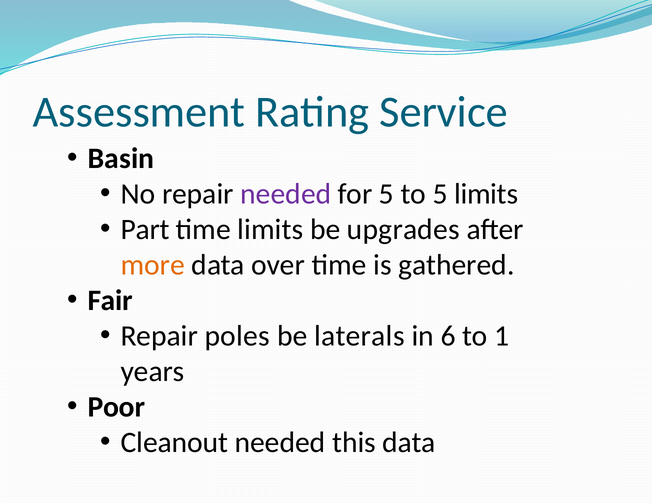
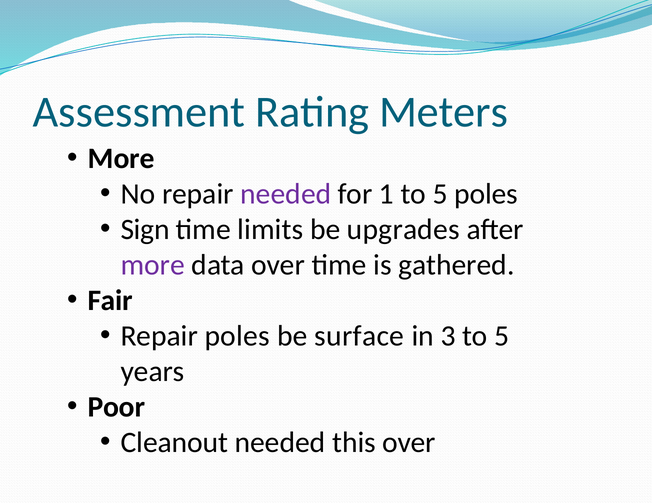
Service: Service -> Meters (444, 112)
Basin: Basin -> More (121, 159)
for 5: 5 -> 1 (386, 194)
5 limits: limits -> poles (486, 194)
Part: Part -> Sign (145, 230)
more colour: orange -> purple (153, 266)
laterals: laterals -> surface (359, 337)
6: 6 -> 3 (448, 337)
1: 1 -> 5 (502, 337)
this data: data -> over (409, 443)
